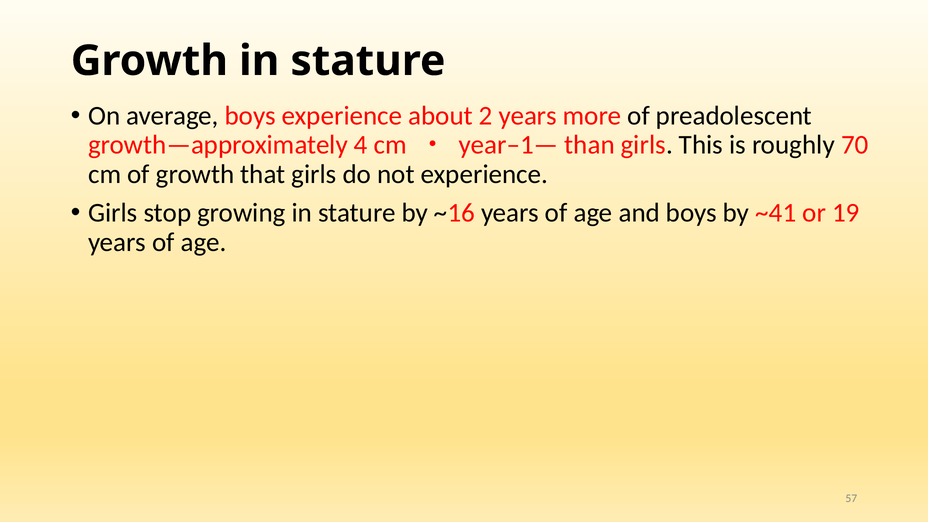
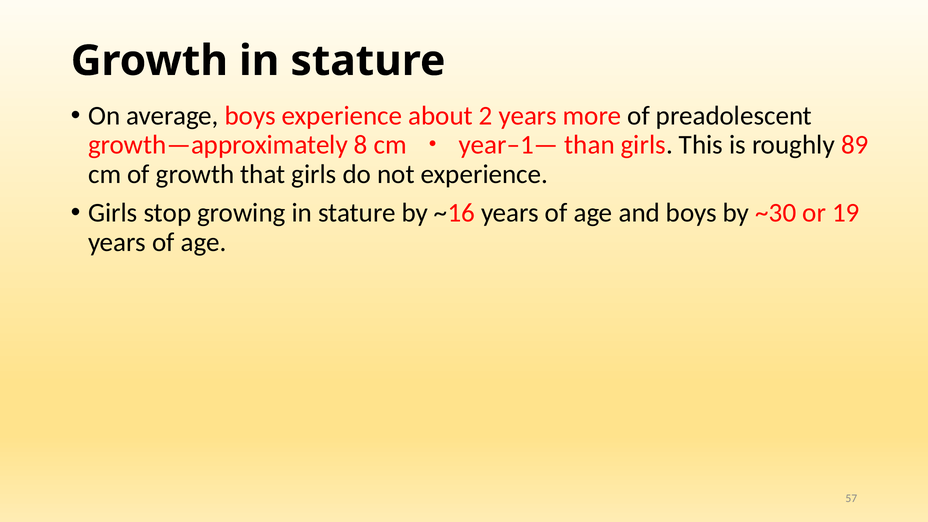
4: 4 -> 8 (361, 145)
70: 70 -> 89 (855, 145)
~41: ~41 -> ~30 (776, 213)
